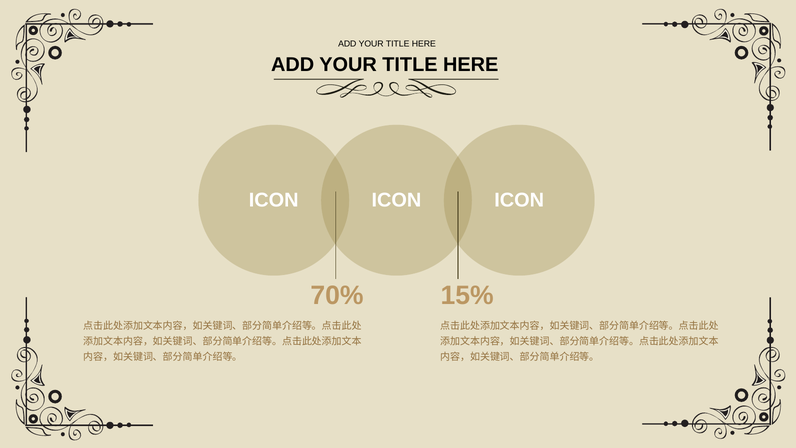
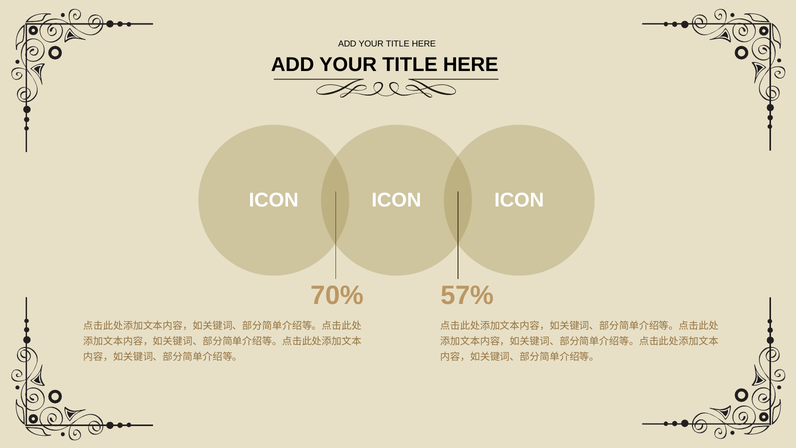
15%: 15% -> 57% (467, 295)
